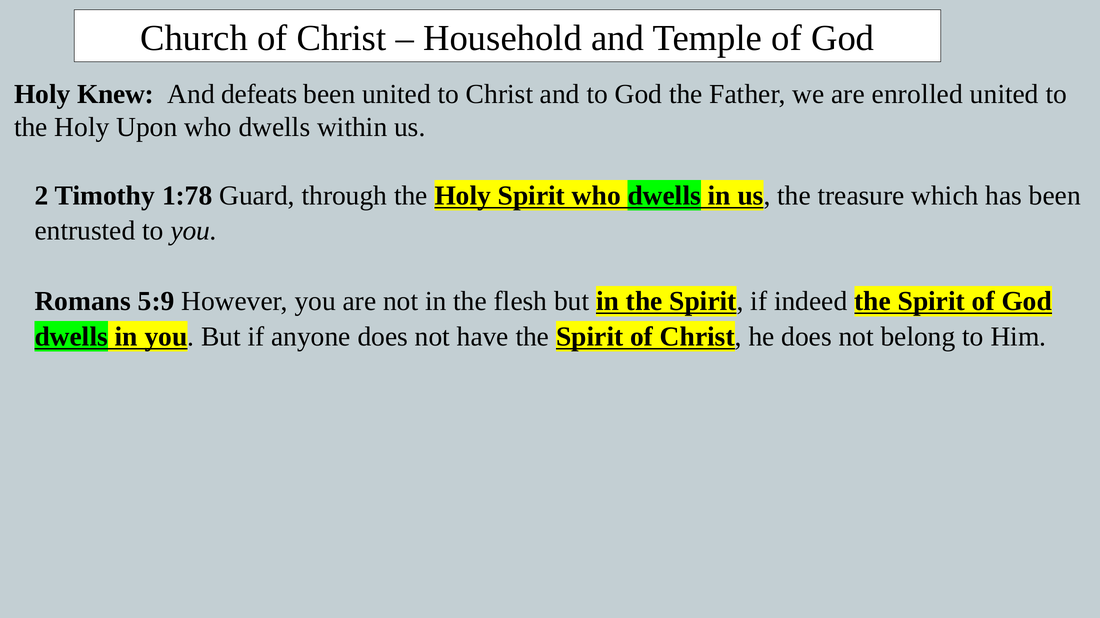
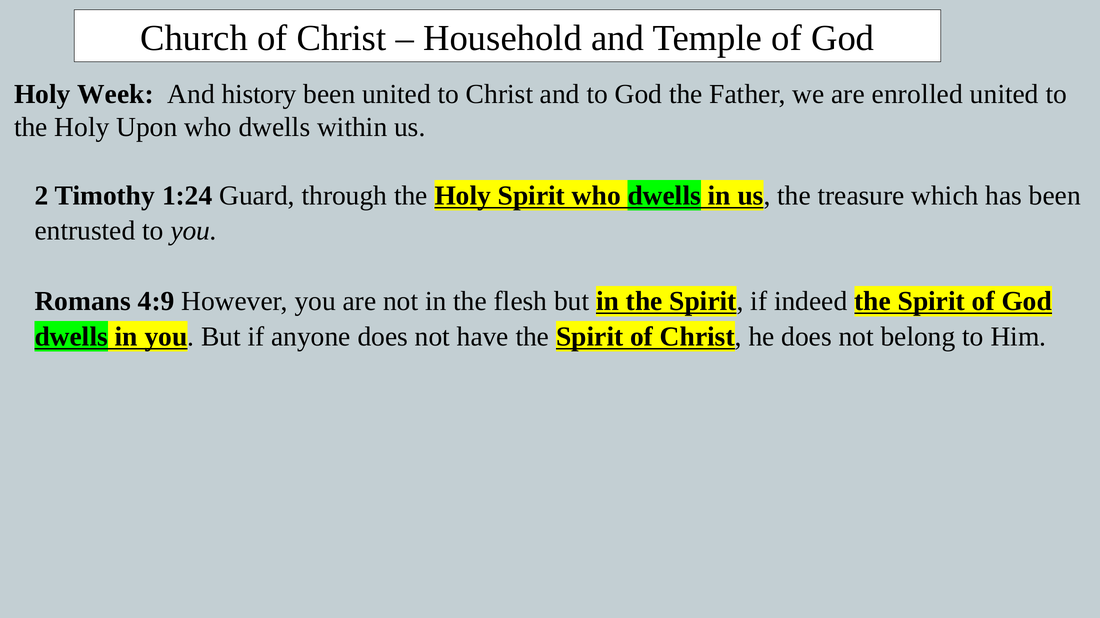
Knew: Knew -> Week (116, 94)
defeats: defeats -> history (259, 94)
1:78: 1:78 -> 1:24 (187, 196)
5:9: 5:9 -> 4:9 (156, 302)
